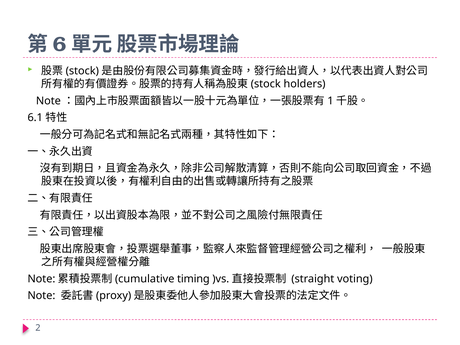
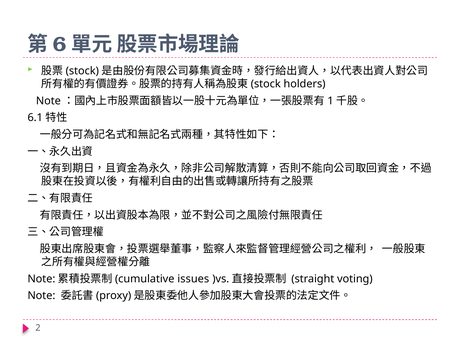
timing: timing -> issues (193, 279)
